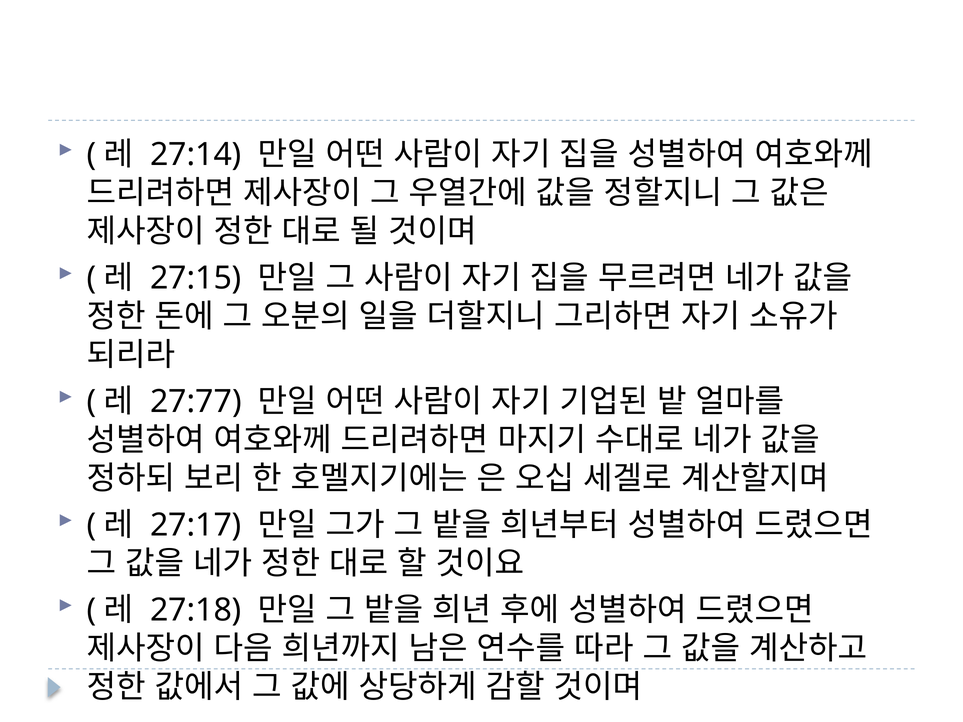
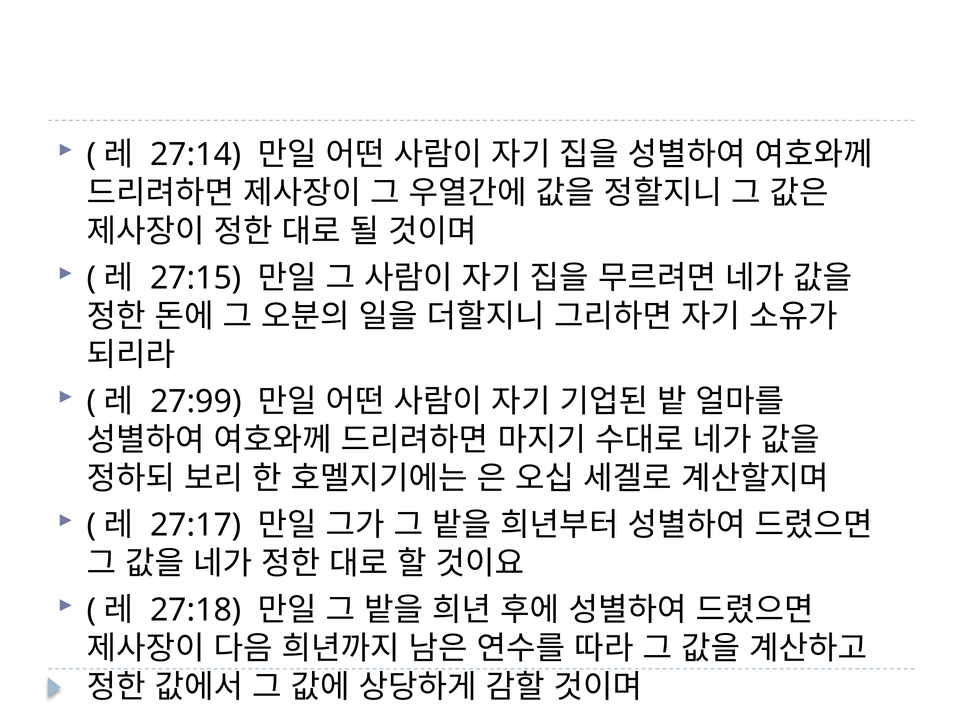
27:77: 27:77 -> 27:99 (196, 402)
